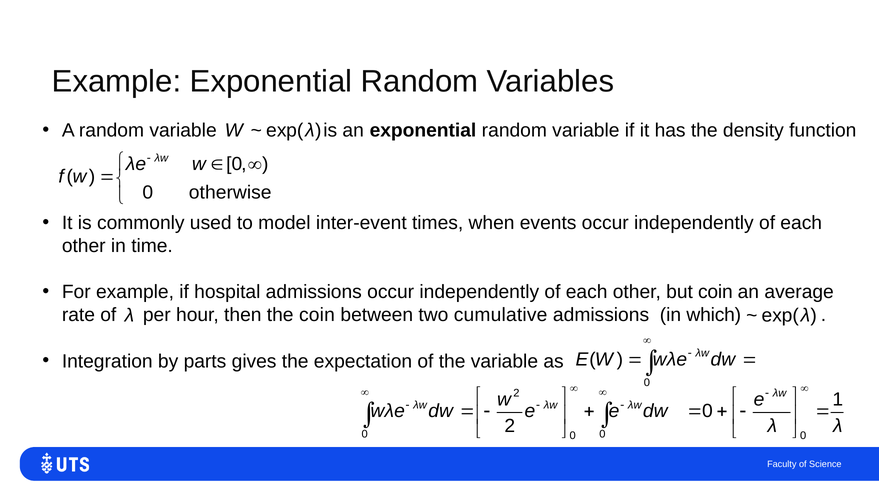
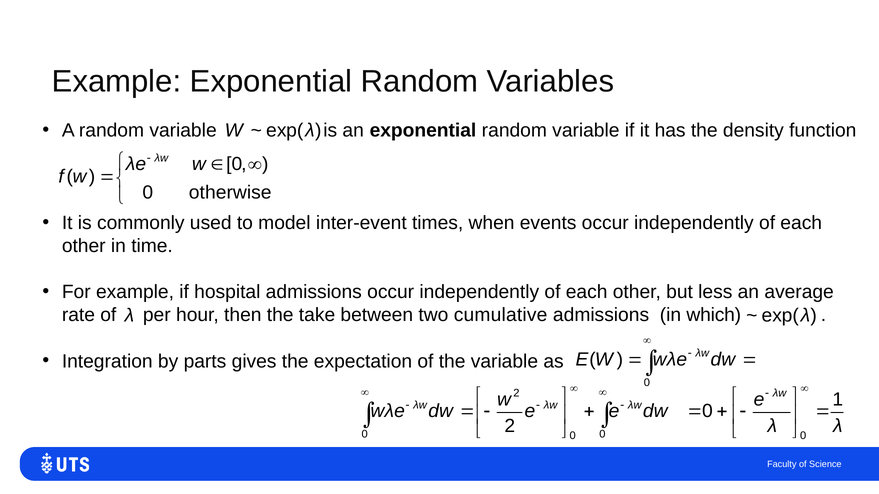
but coin: coin -> less (715, 292)
the coin: coin -> take (317, 315)
